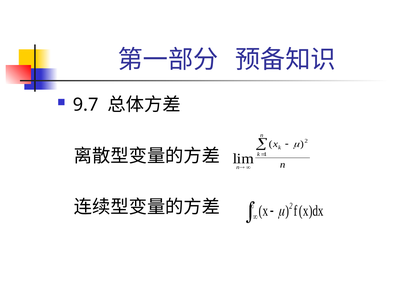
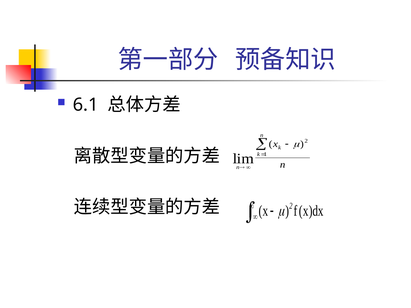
9.7: 9.7 -> 6.1 (86, 105)
